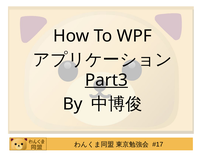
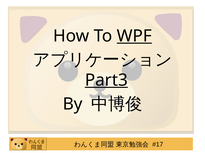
WPF underline: none -> present (134, 36)
